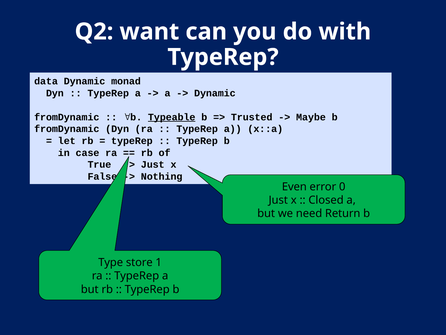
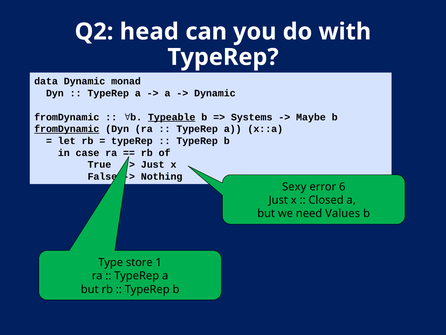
want: want -> head (149, 32)
Trusted: Trusted -> Systems (252, 117)
fromDynamic underline: none -> present (67, 129)
Even: Even -> Sexy (294, 187)
0: 0 -> 6 (342, 187)
Return: Return -> Values (343, 213)
